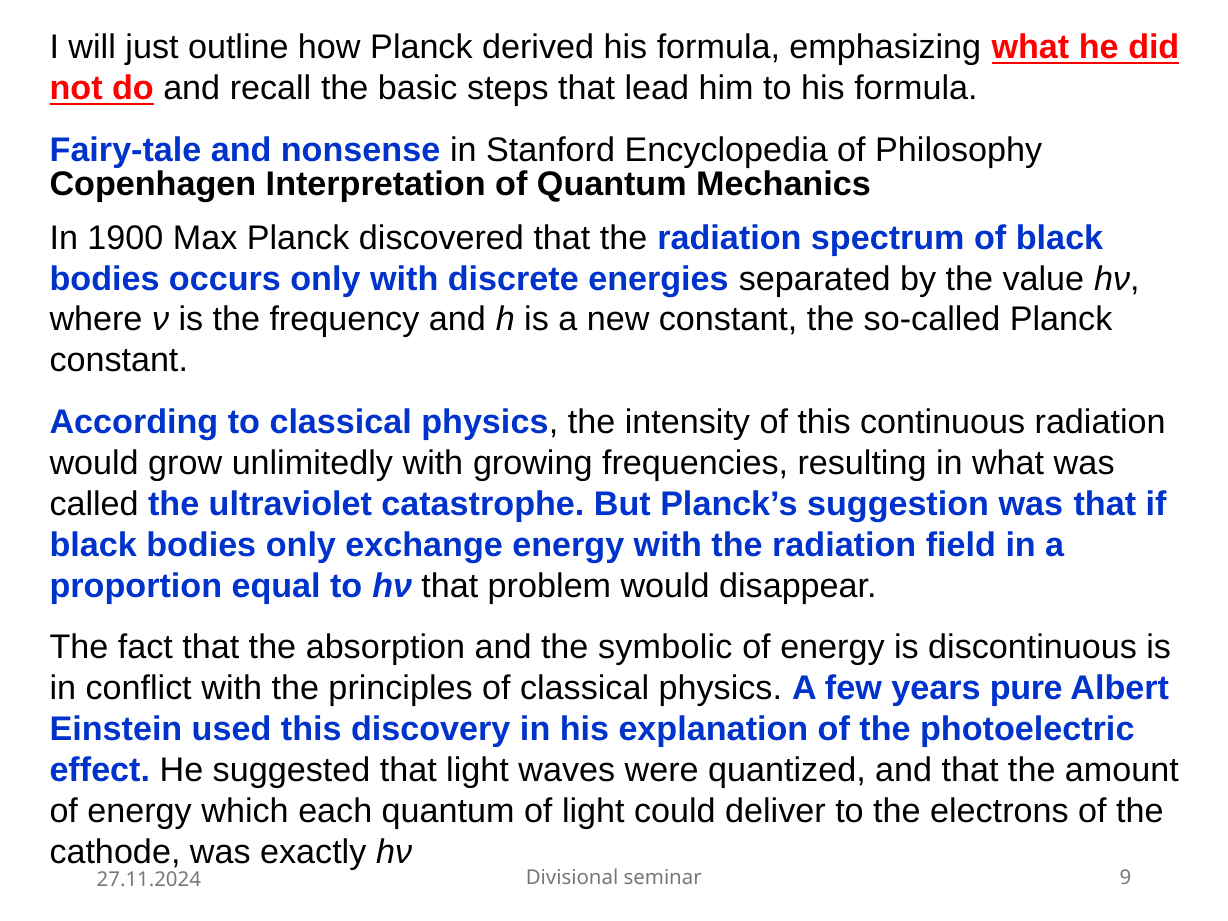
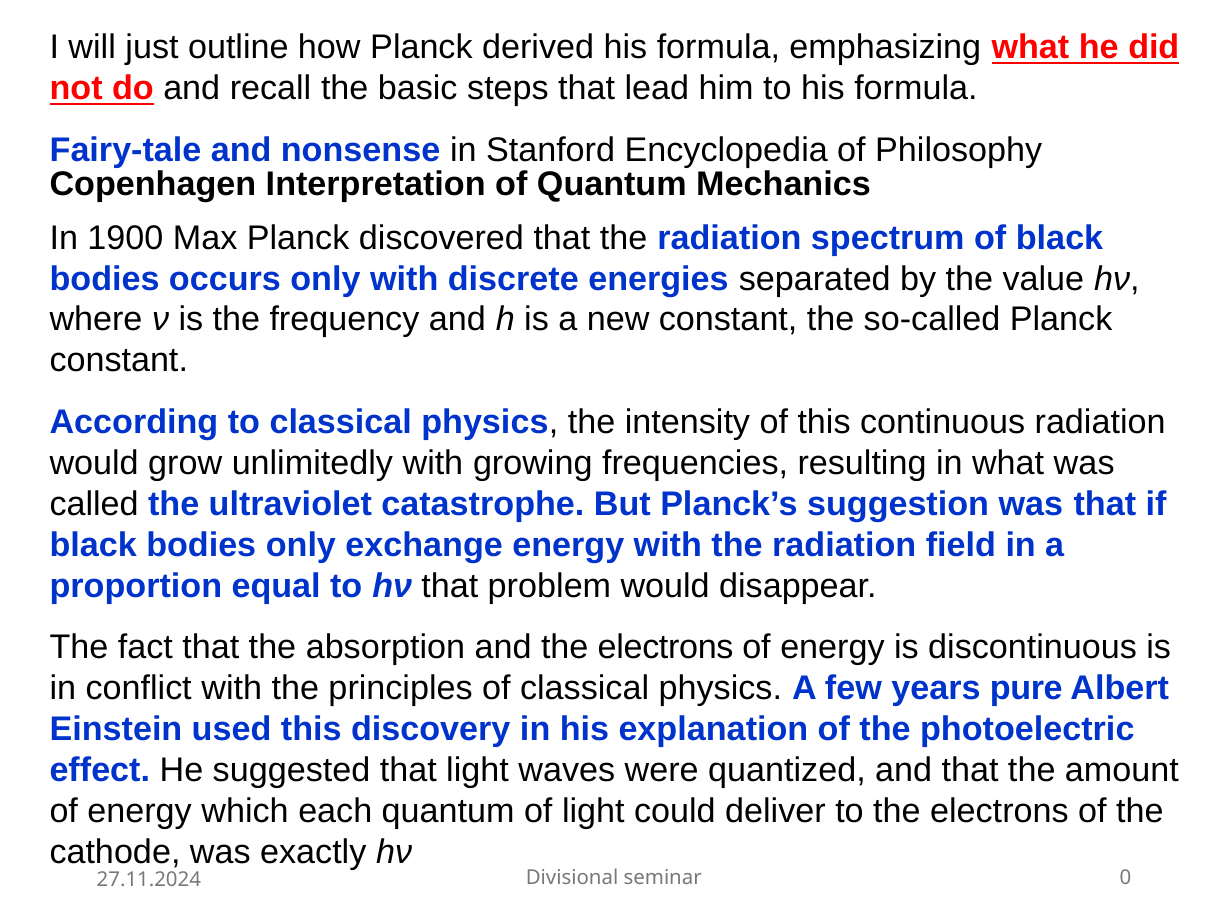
and the symbolic: symbolic -> electrons (666, 647)
9: 9 -> 0 (1126, 878)
